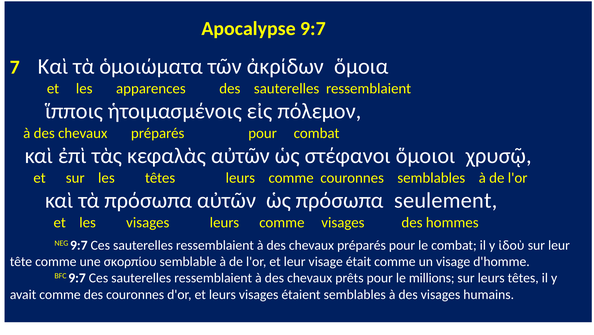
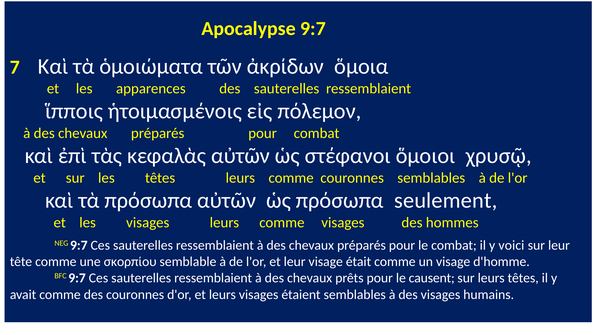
ἰδοὺ: ἰδοὺ -> voici (511, 245)
millions: millions -> causent (432, 278)
